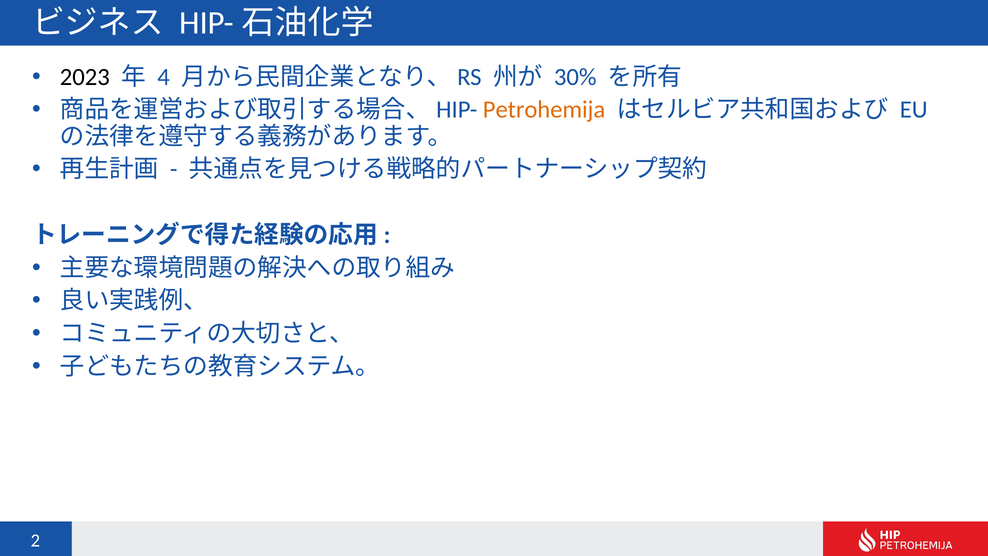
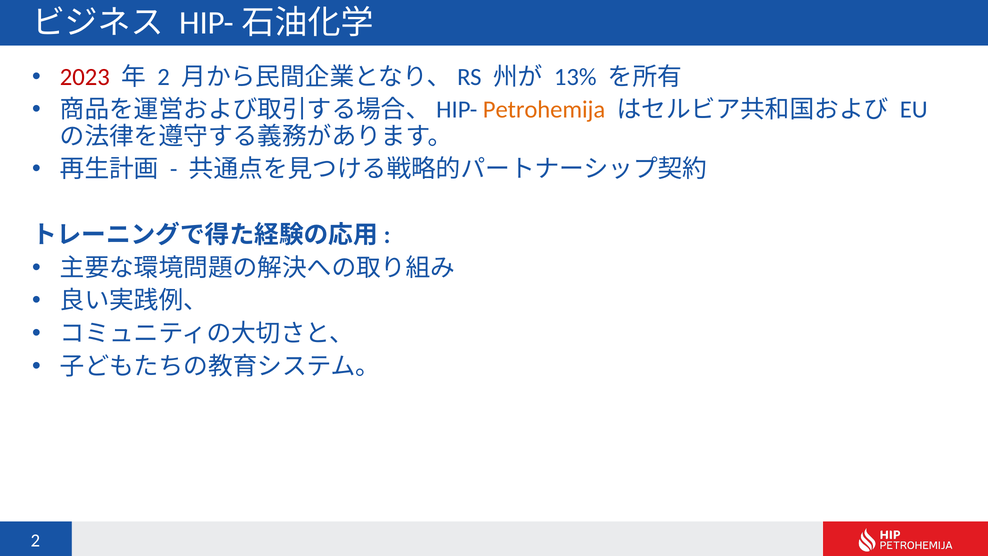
2023 colour: black -> red (85, 77)
4: 4 -> 2 (164, 77)
30%: 30% -> 13% (575, 77)
